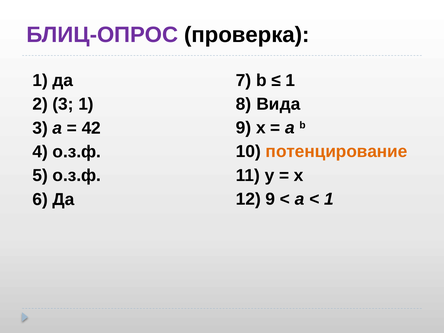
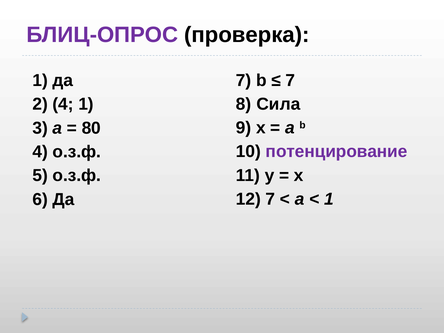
1: 1 -> 7 (290, 80)
Вида: Вида -> Сила (278, 104)
2 3: 3 -> 4 (63, 104)
42: 42 -> 80 (91, 128)
потенцирование colour: orange -> purple (337, 152)
12 9: 9 -> 7 (270, 199)
